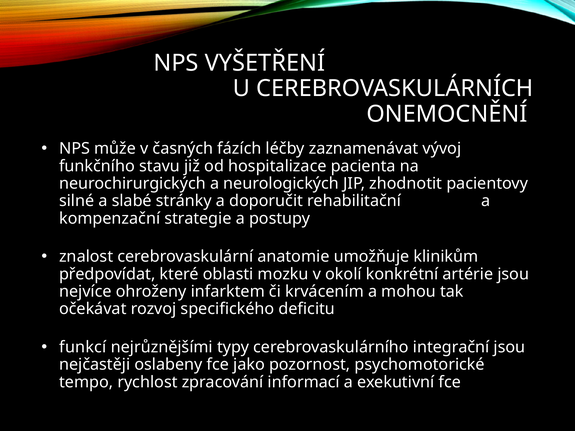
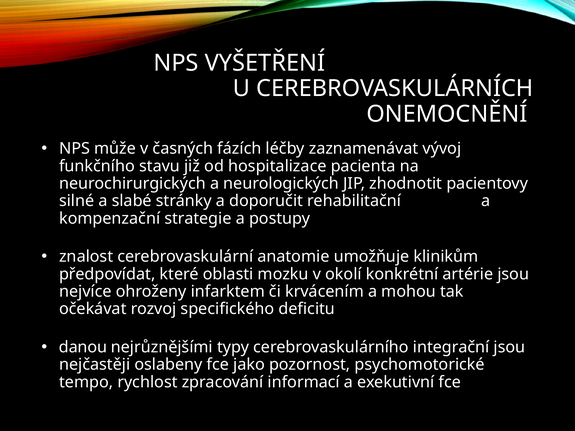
funkcí: funkcí -> danou (83, 347)
